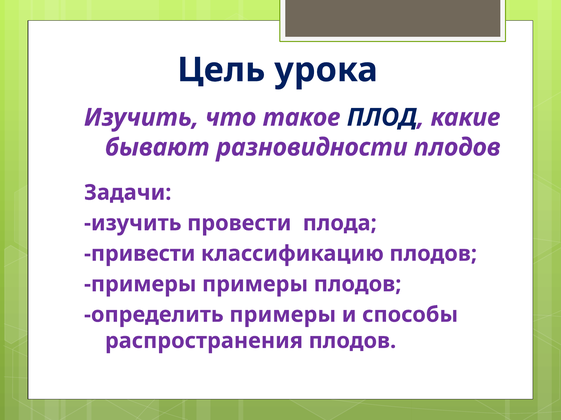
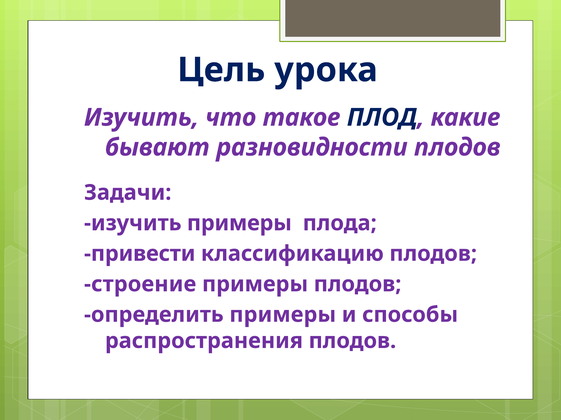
изучить провести: провести -> примеры (239, 223)
примеры: примеры -> строение (140, 285)
